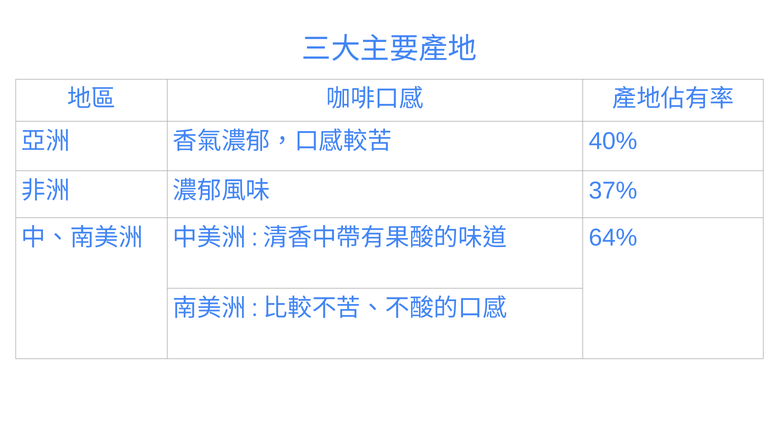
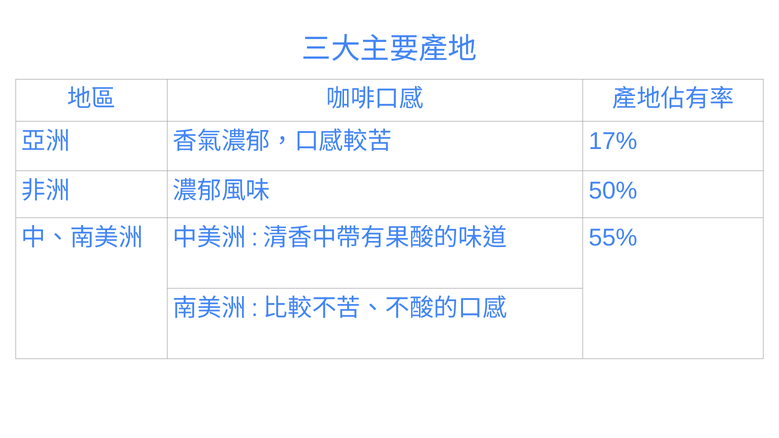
40%: 40% -> 17% (613, 141)
37%: 37% -> 50% (613, 191)
64%: 64% -> 55% (613, 238)
